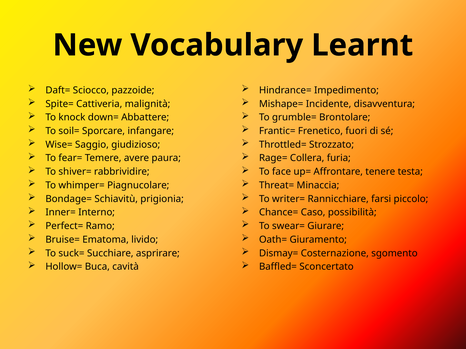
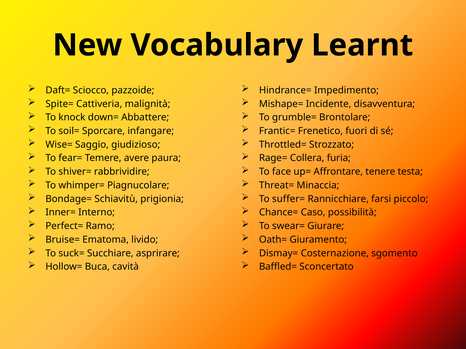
writer=: writer= -> suffer= (289, 199)
